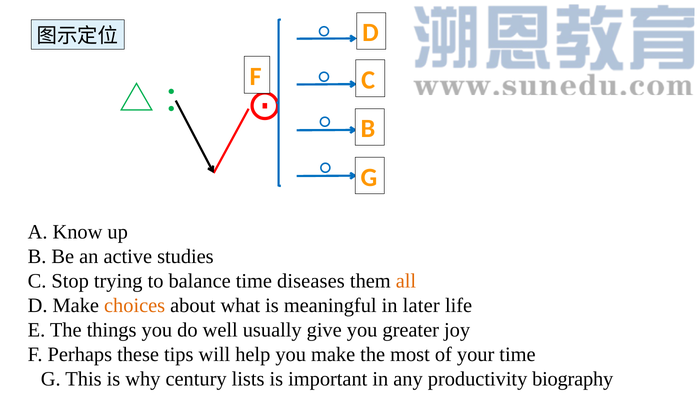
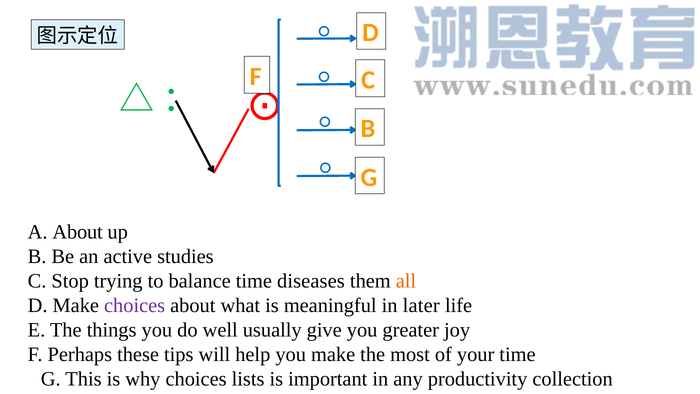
A Know: Know -> About (78, 232)
choices colour: orange -> purple (135, 305)
why century: century -> choices (196, 379)
biography: biography -> collection (573, 379)
